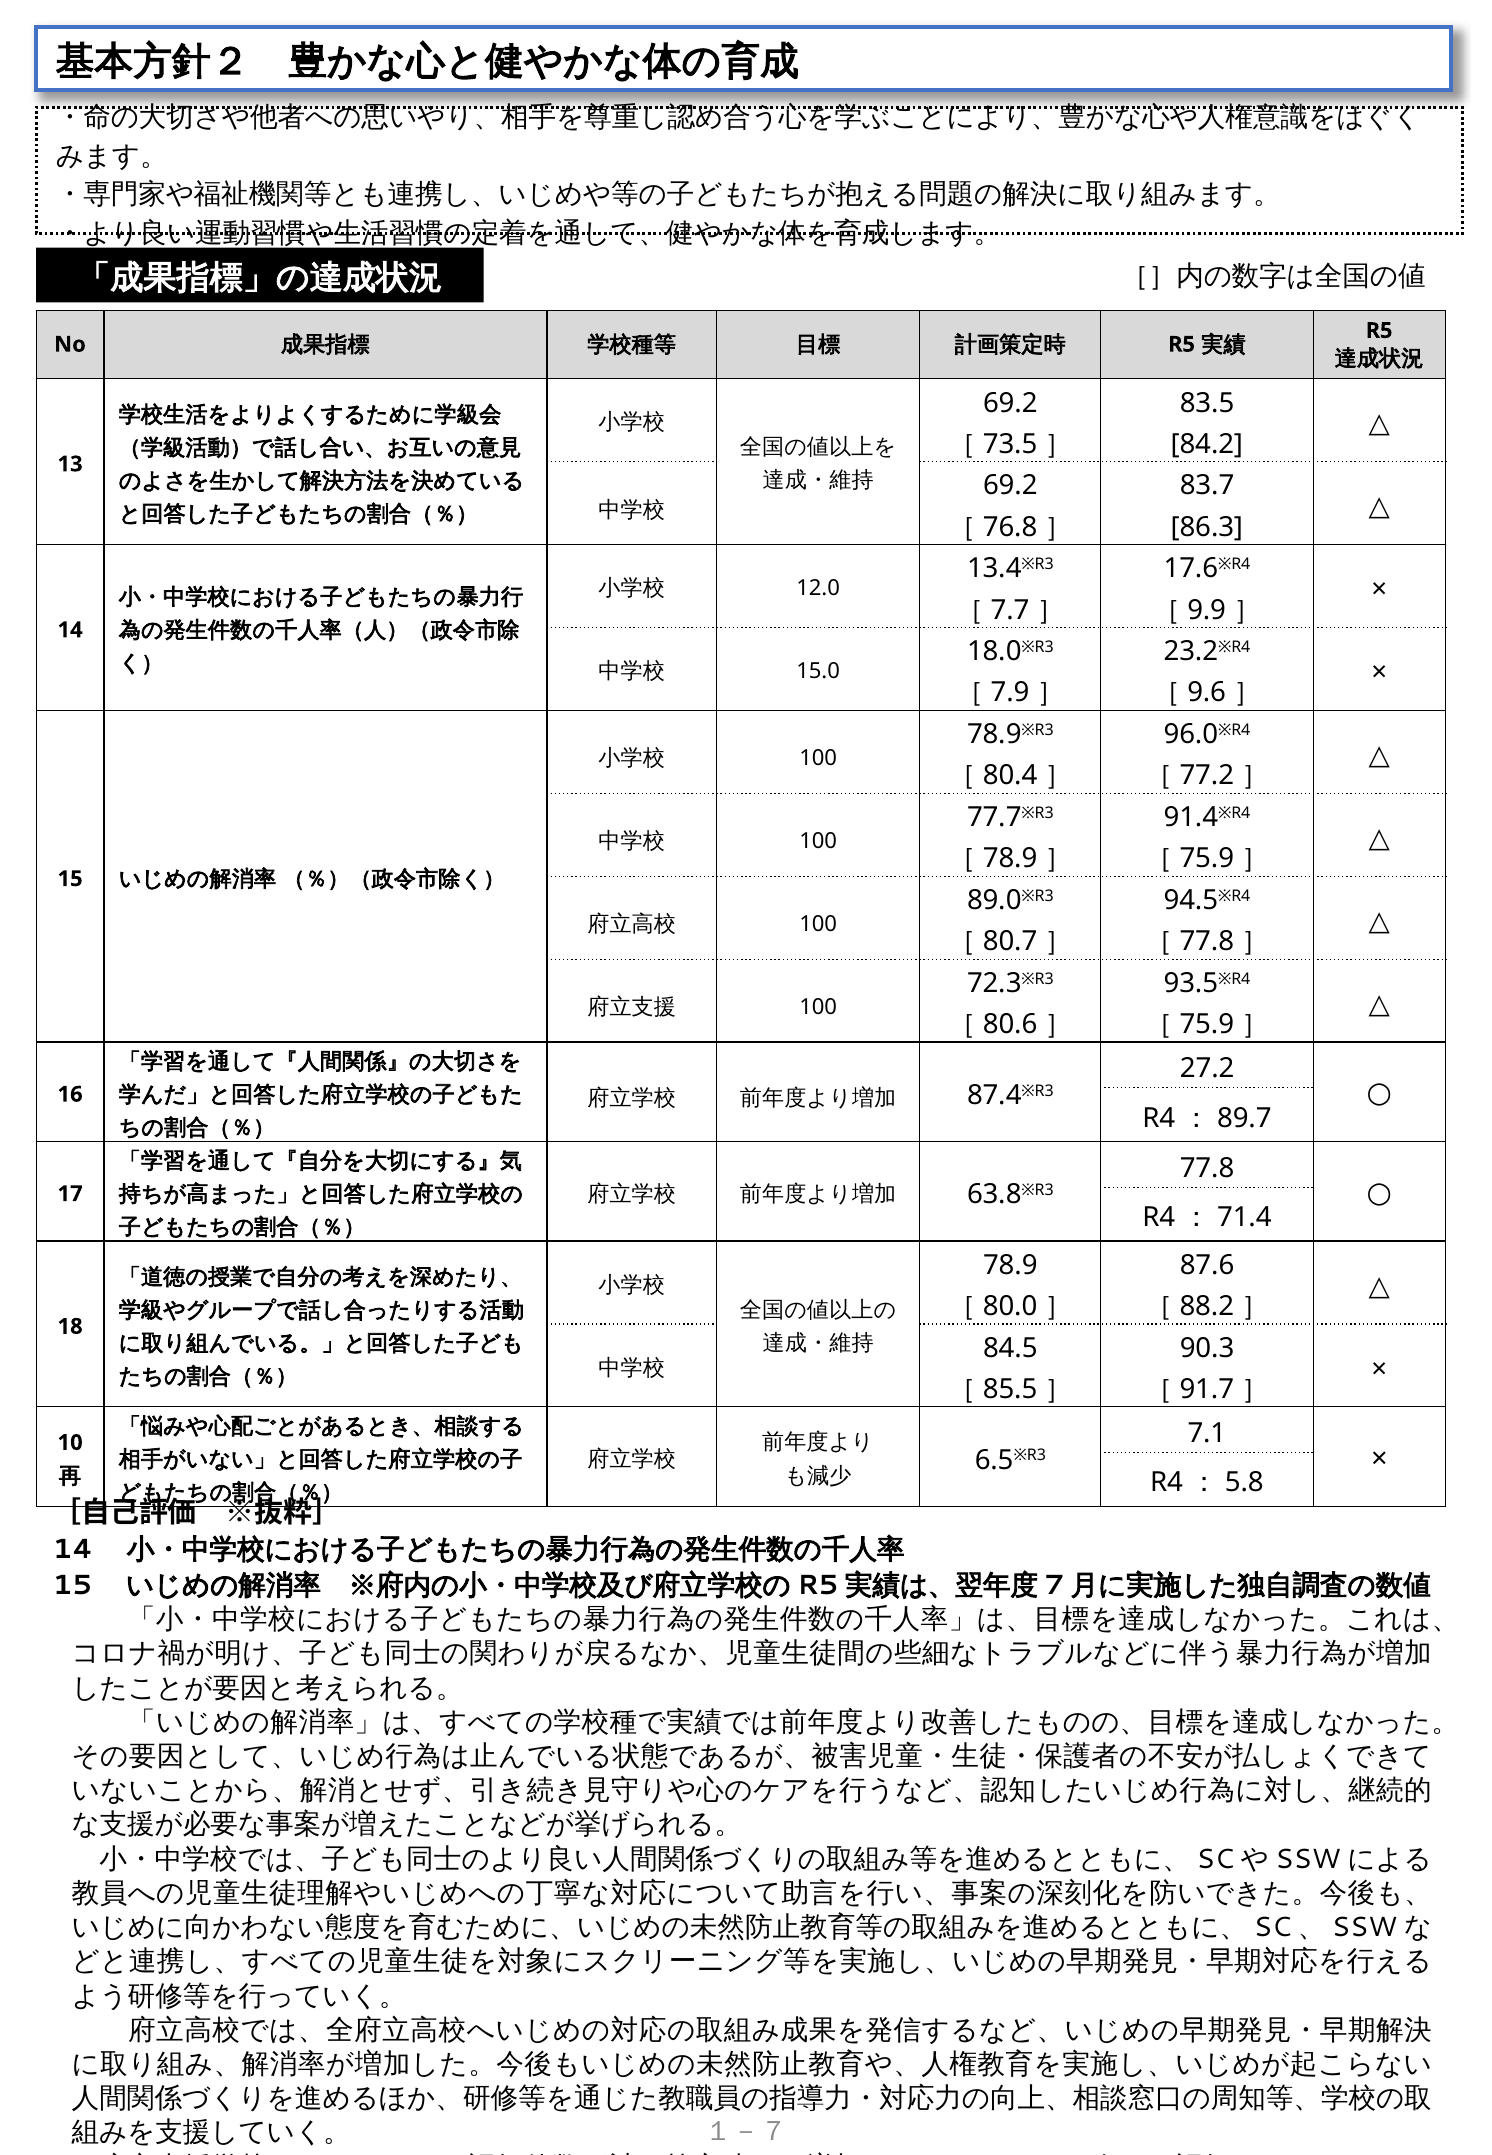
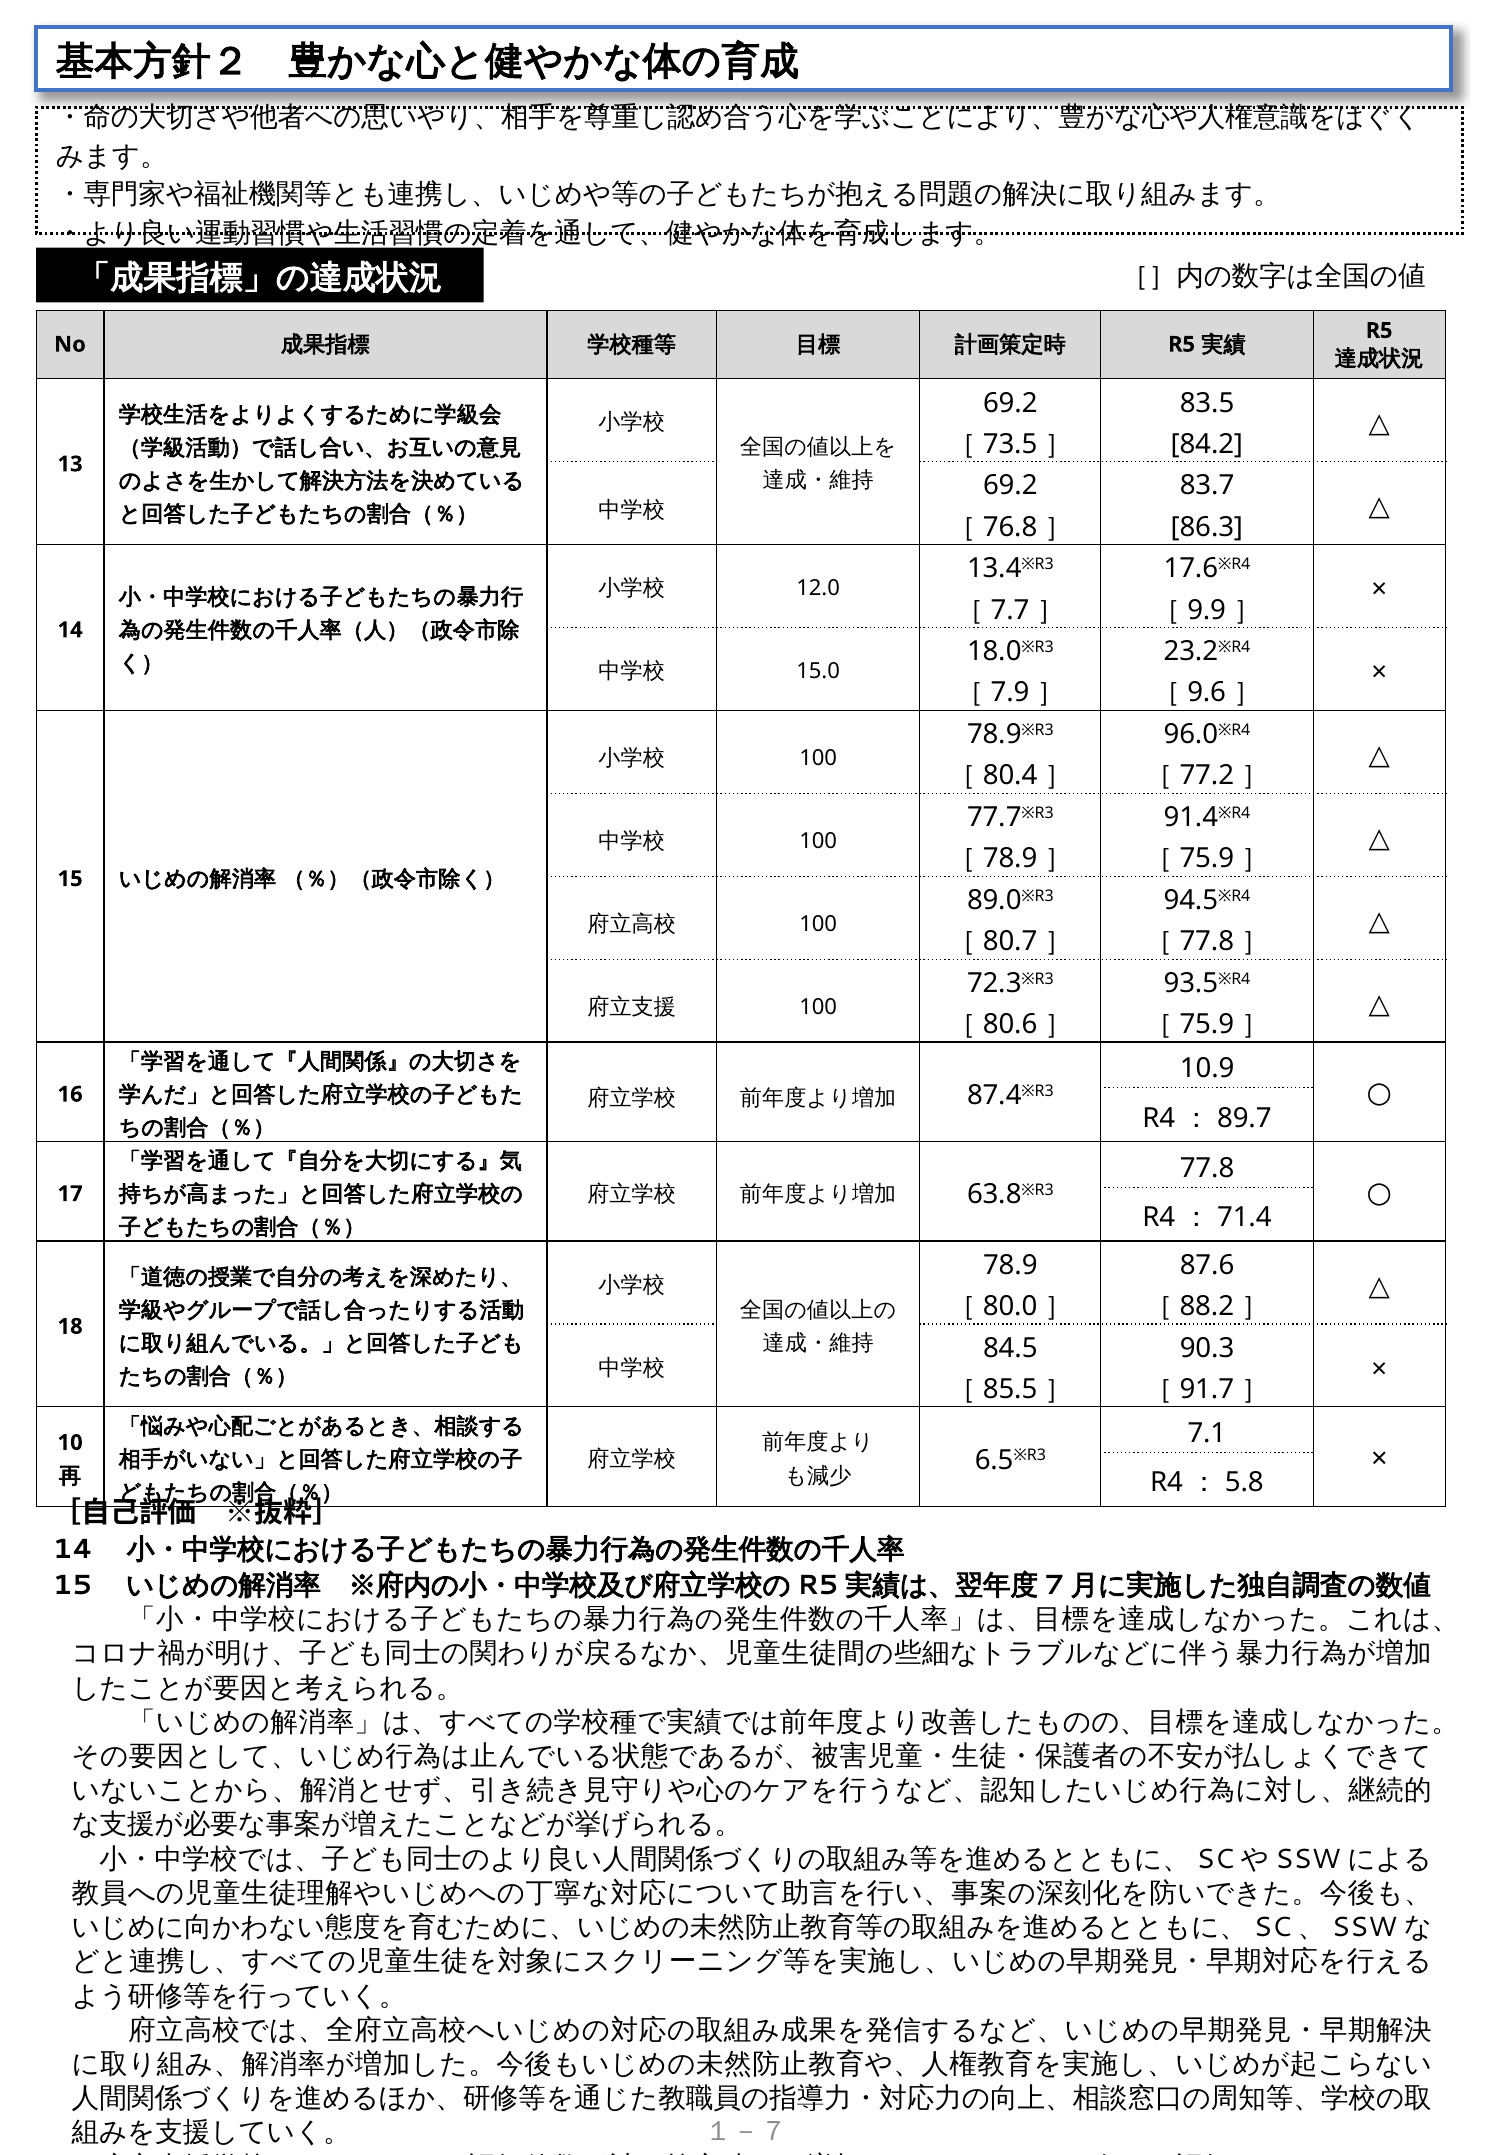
27.2: 27.2 -> 10.9 (1207, 1069)
